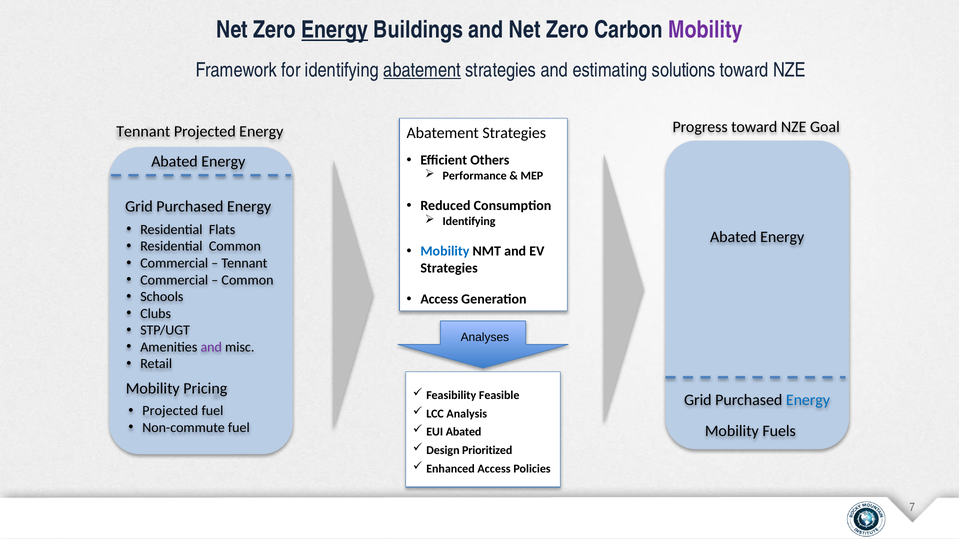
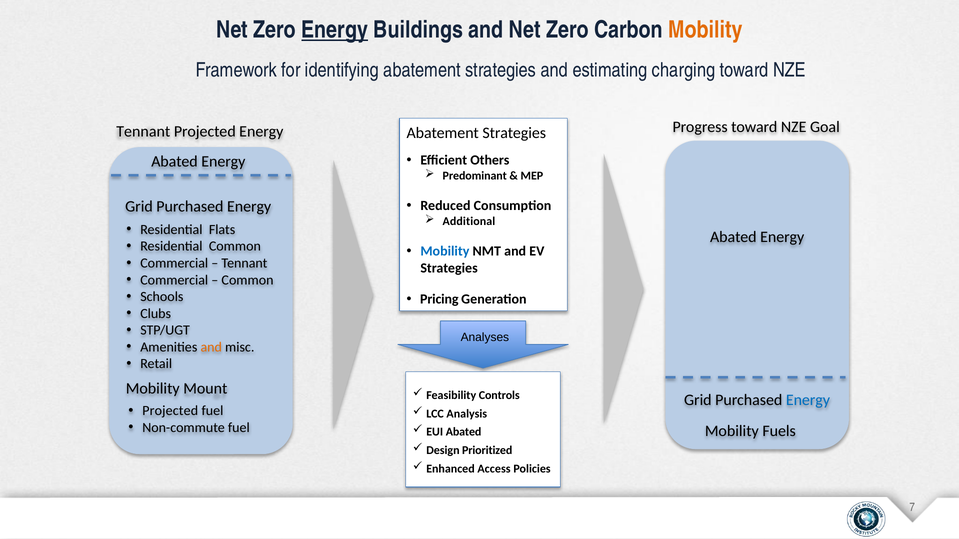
Mobility colour: purple -> orange (706, 30)
abatement underline: present -> none (422, 70)
solutions: solutions -> charging (684, 70)
Performance: Performance -> Predominant (475, 176)
Identifying: Identifying -> Additional (469, 221)
Access: Access -> Pricing (439, 300)
and colour: purple -> orange (211, 347)
Pricing: Pricing -> Mount (205, 389)
Feasible: Feasible -> Controls (499, 396)
